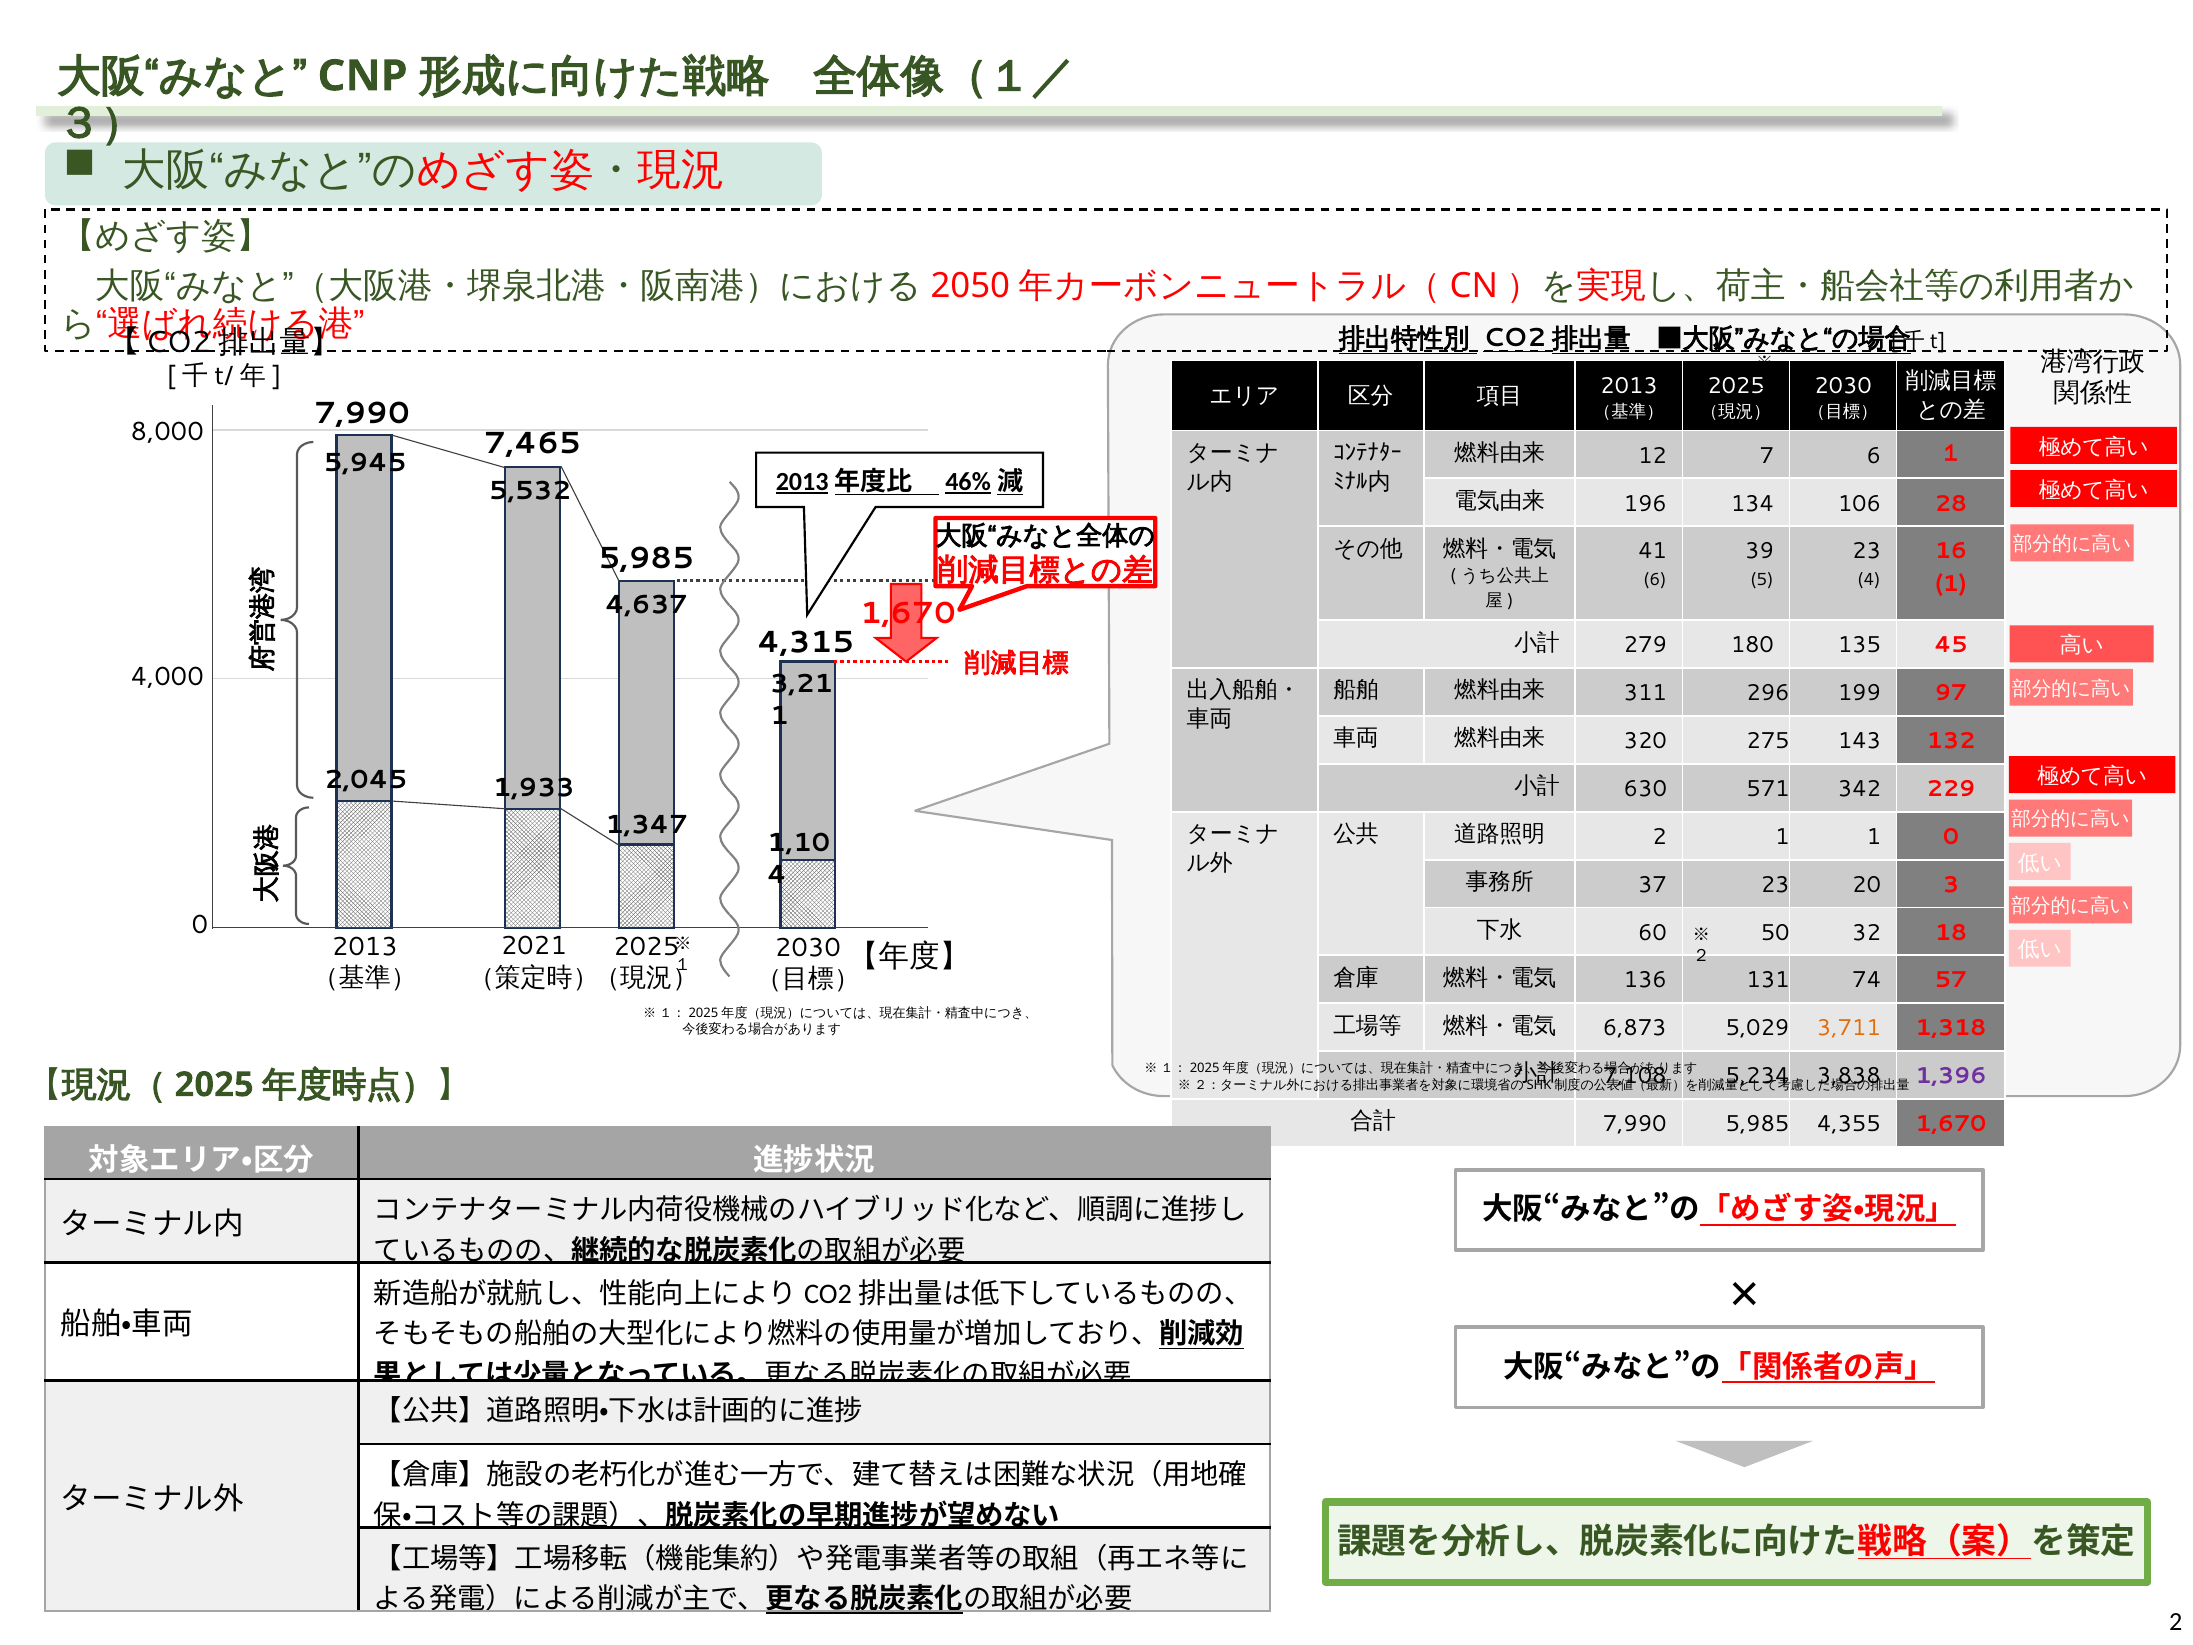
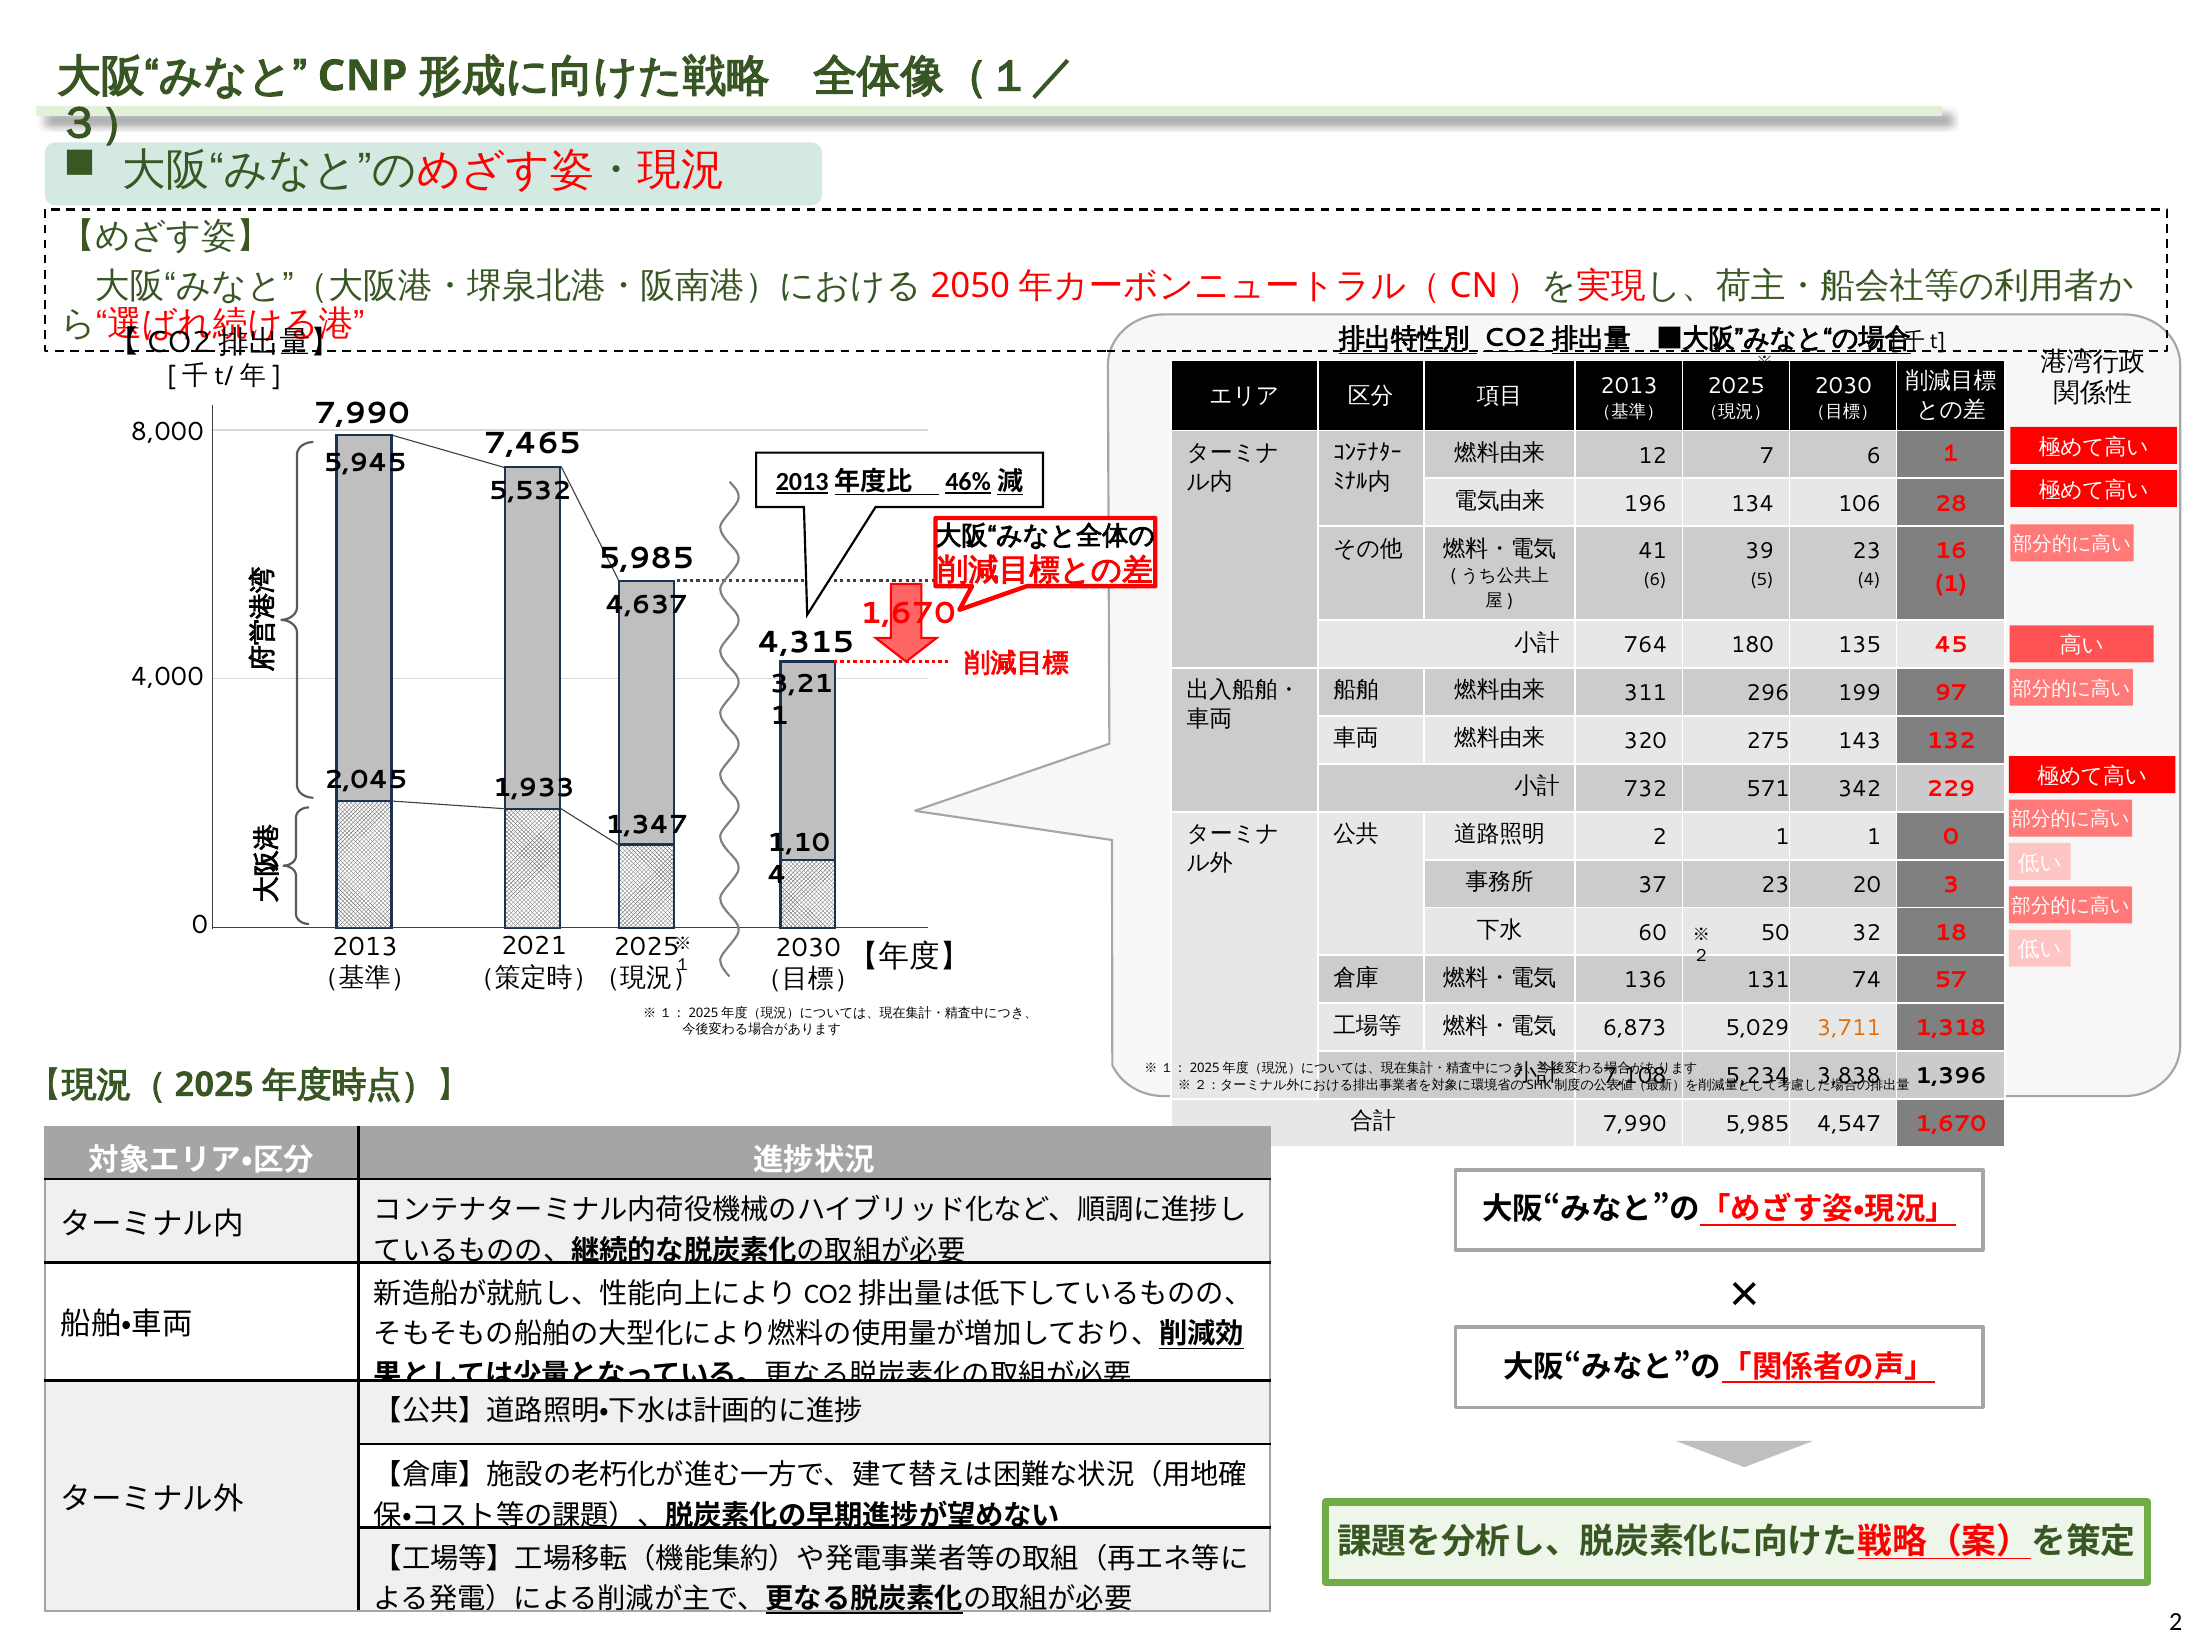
279: 279 -> 764 (1645, 645)
630: 630 -> 732 (1645, 789)
1,396 colour: purple -> black (1951, 1076)
4,355: 4,355 -> 4,547 (1849, 1124)
